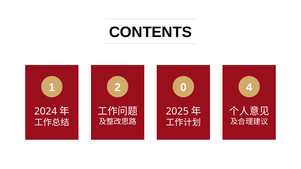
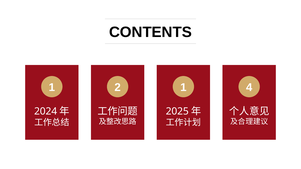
2 0: 0 -> 1 (183, 88)
